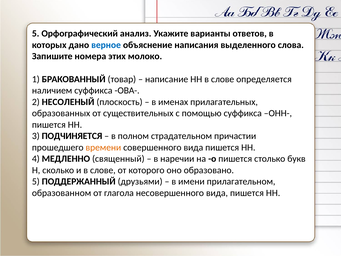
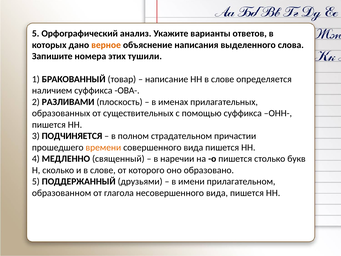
верное colour: blue -> orange (106, 45)
молоко: молоко -> тушили (145, 56)
НЕСОЛЕНЫЙ: НЕСОЛЕНЫЙ -> РАЗЛИВАМИ (68, 102)
